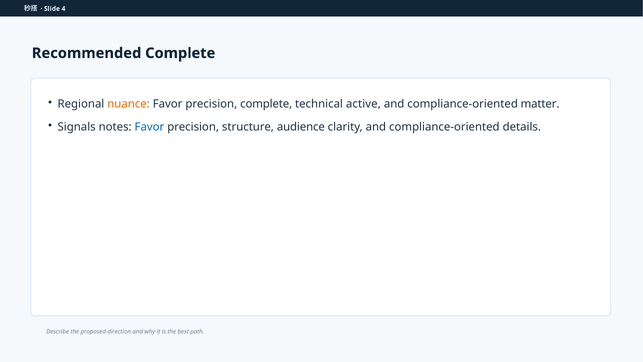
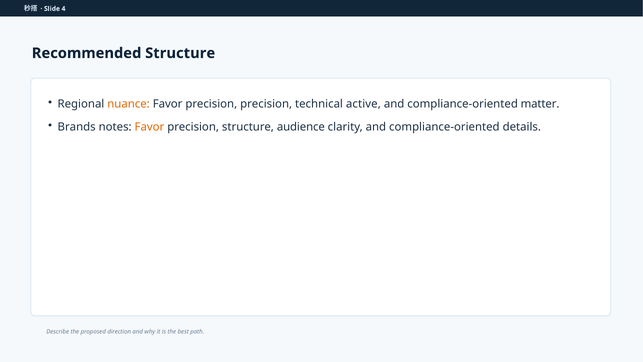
Recommended Complete: Complete -> Structure (180, 53)
precision complete: complete -> precision (266, 104)
Signals: Signals -> Brands (77, 127)
Favor colour: blue -> orange (149, 127)
